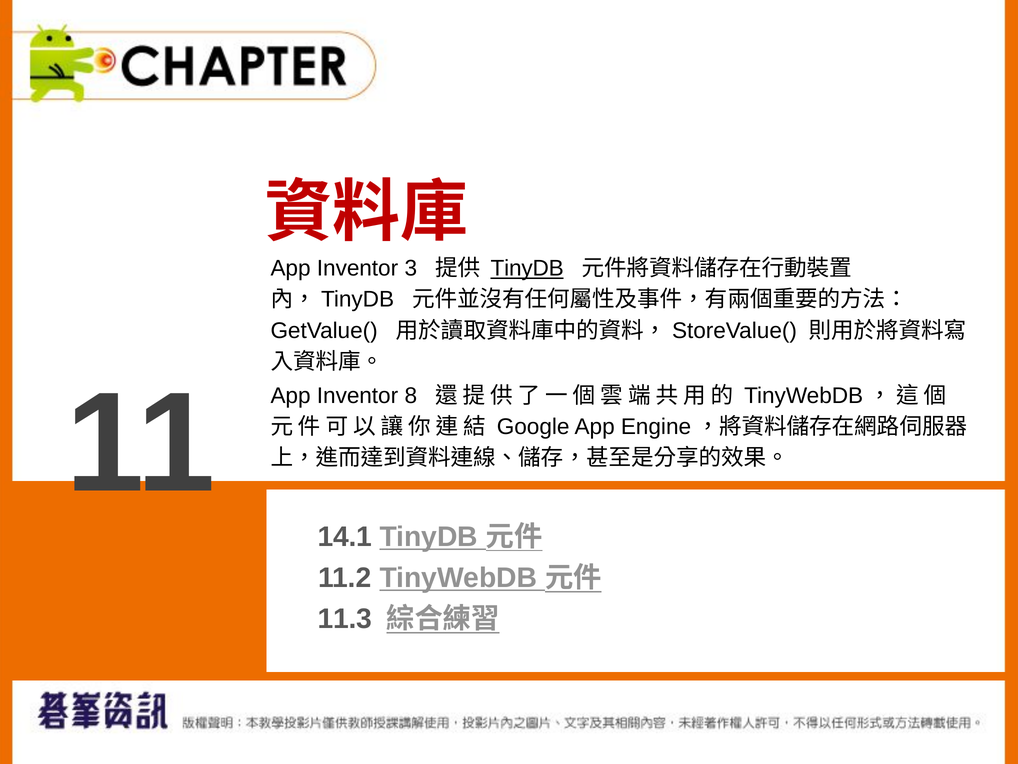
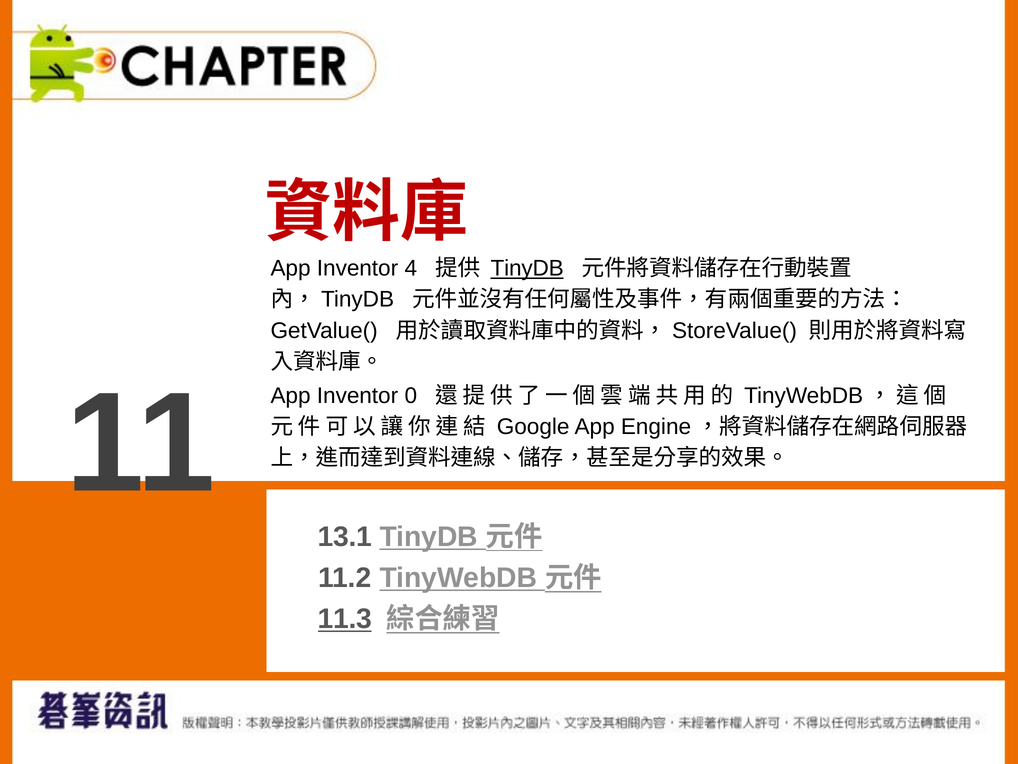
3: 3 -> 4 (411, 268)
8: 8 -> 0 (411, 395)
14.1: 14.1 -> 13.1 (345, 537)
11.3 underline: none -> present (345, 619)
